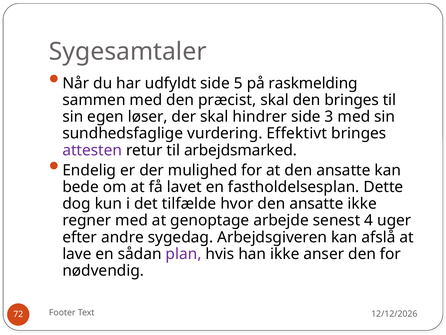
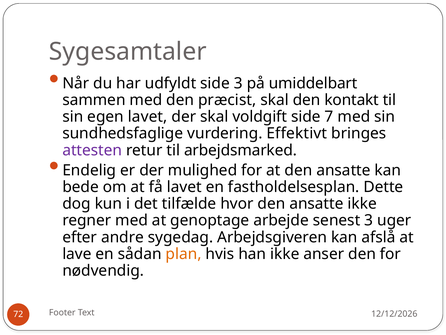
side 5: 5 -> 3 (238, 83)
raskmelding: raskmelding -> umiddelbart (313, 83)
den bringes: bringes -> kontakt (352, 100)
egen løser: løser -> lavet (148, 117)
hindrer: hindrer -> voldgift (260, 117)
3: 3 -> 7 (329, 117)
senest 4: 4 -> 3 (369, 220)
plan colour: purple -> orange (184, 254)
